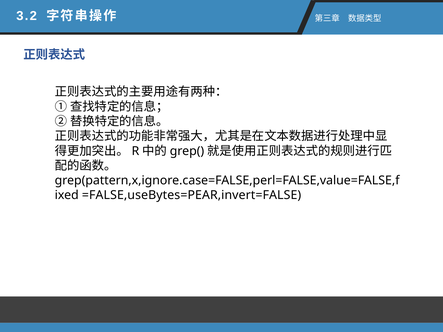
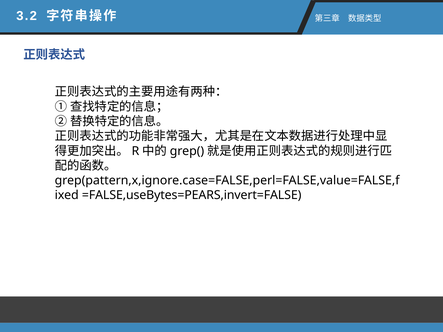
=FALSE,useBytes=PEAR,invert=FALSE: =FALSE,useBytes=PEAR,invert=FALSE -> =FALSE,useBytes=PEARS,invert=FALSE (192, 195)
